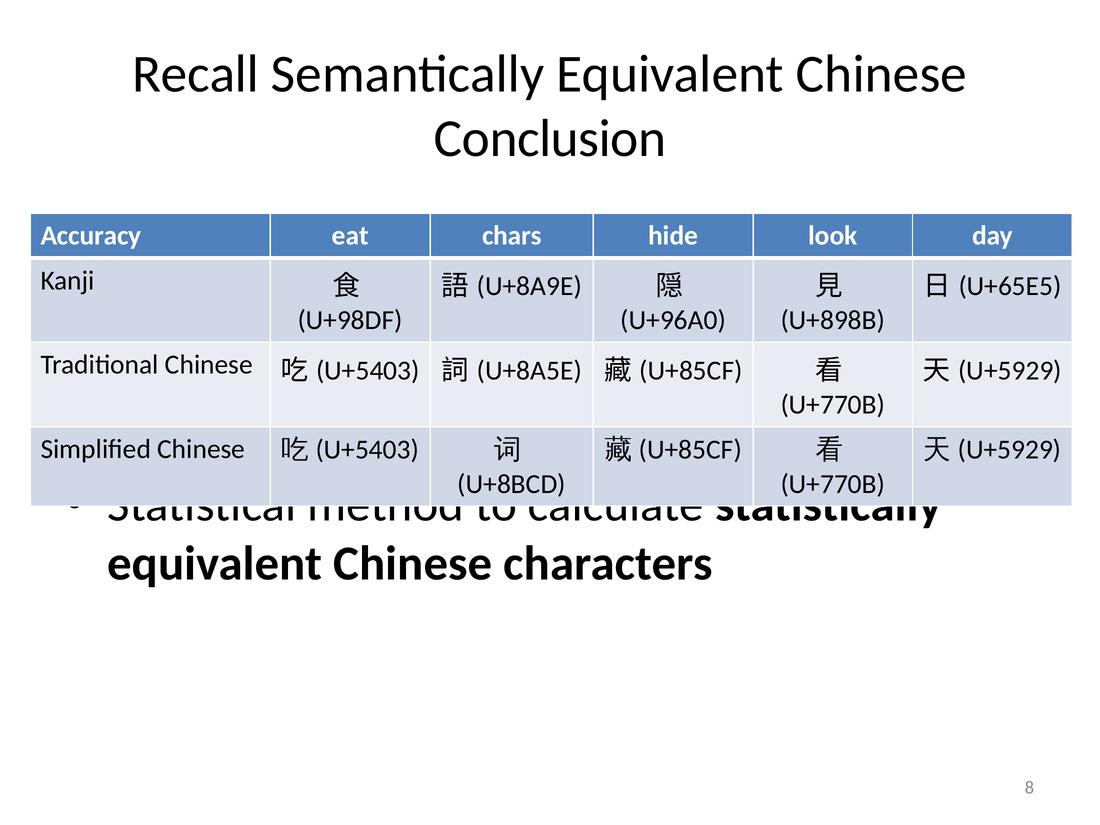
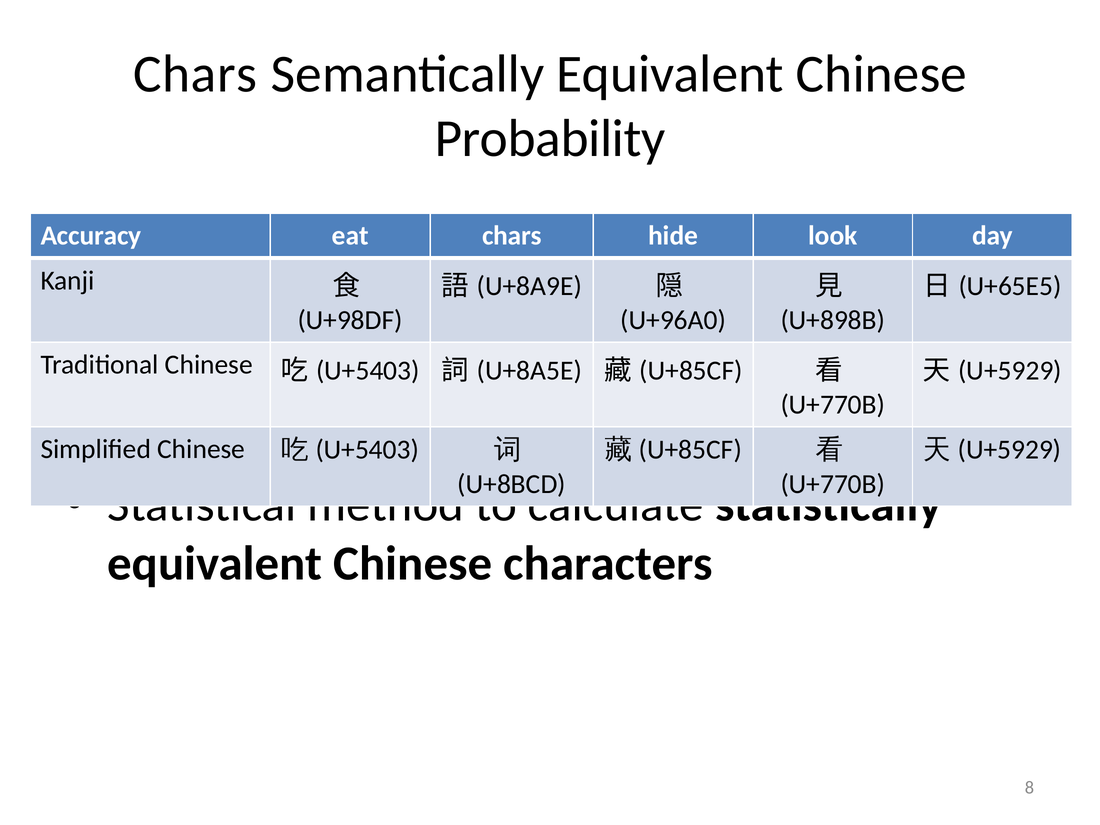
Recall: Recall -> Chars (195, 74)
Conclusion: Conclusion -> Probability (550, 139)
